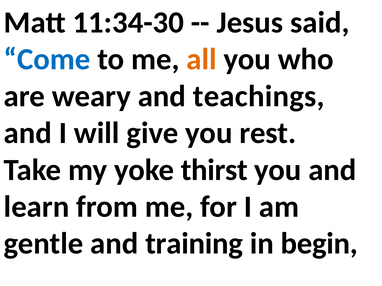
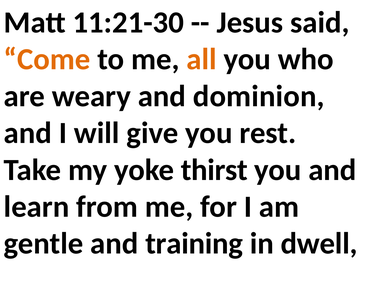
11:34-30: 11:34-30 -> 11:21-30 (128, 22)
Come colour: blue -> orange (47, 59)
teachings: teachings -> dominion (259, 96)
begin: begin -> dwell (319, 244)
